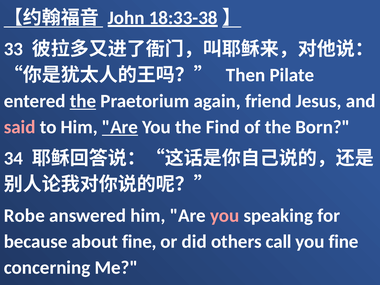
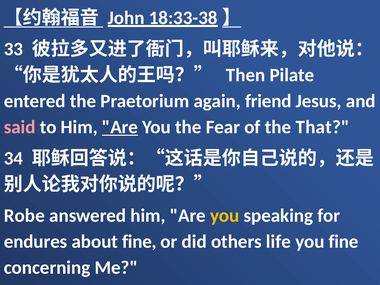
the underline: present -> none (83, 101)
Find: Find -> Fear (223, 127)
Born: Born -> That (323, 127)
you colour: pink -> yellow (225, 216)
because: because -> endures (36, 242)
call: call -> life (278, 242)
